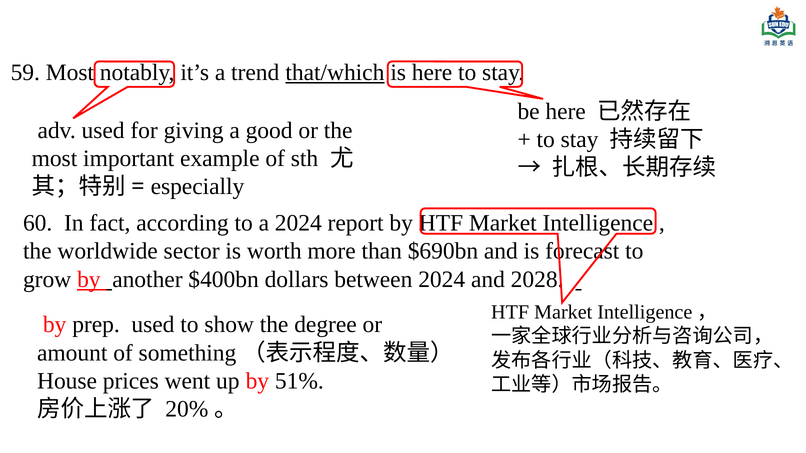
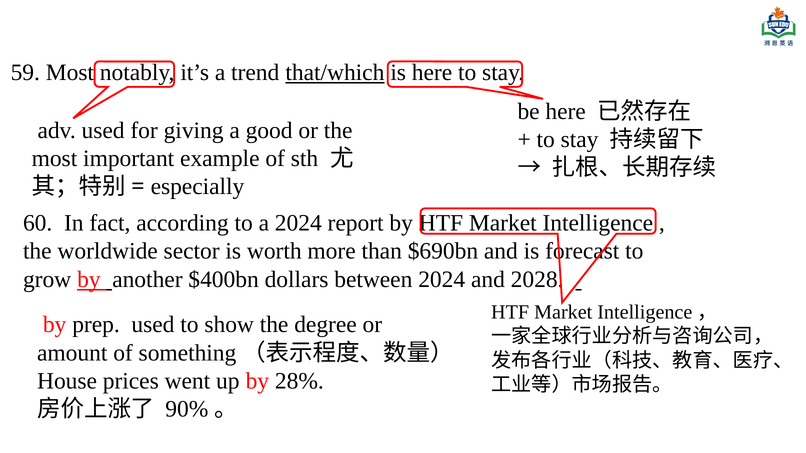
51%: 51% -> 28% (299, 381)
20%: 20% -> 90% (187, 410)
